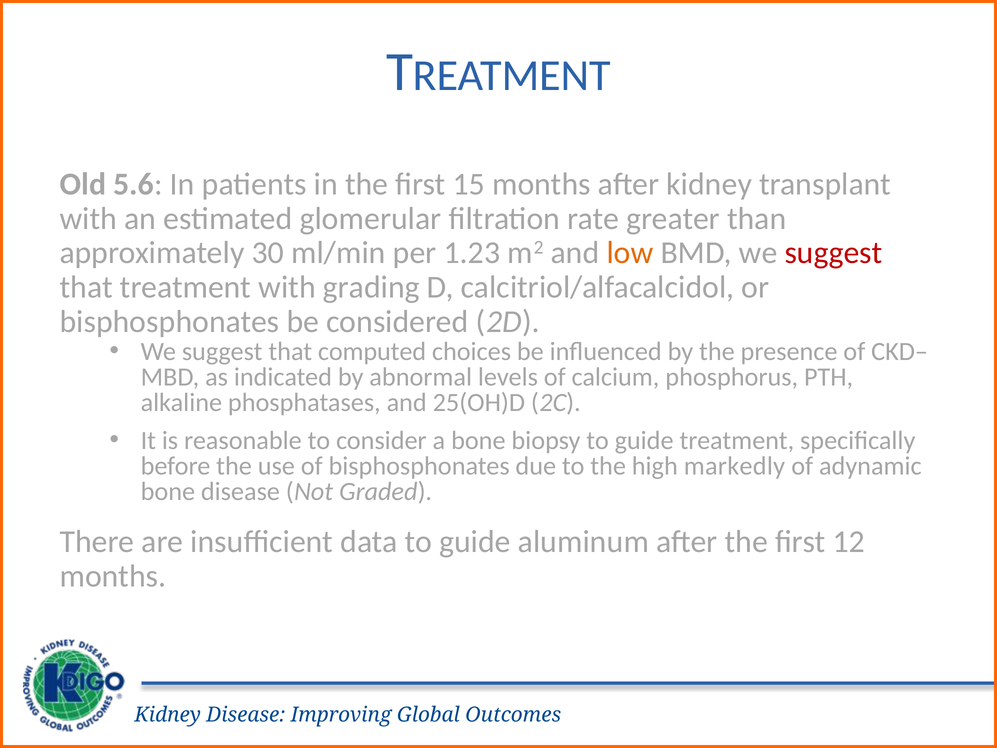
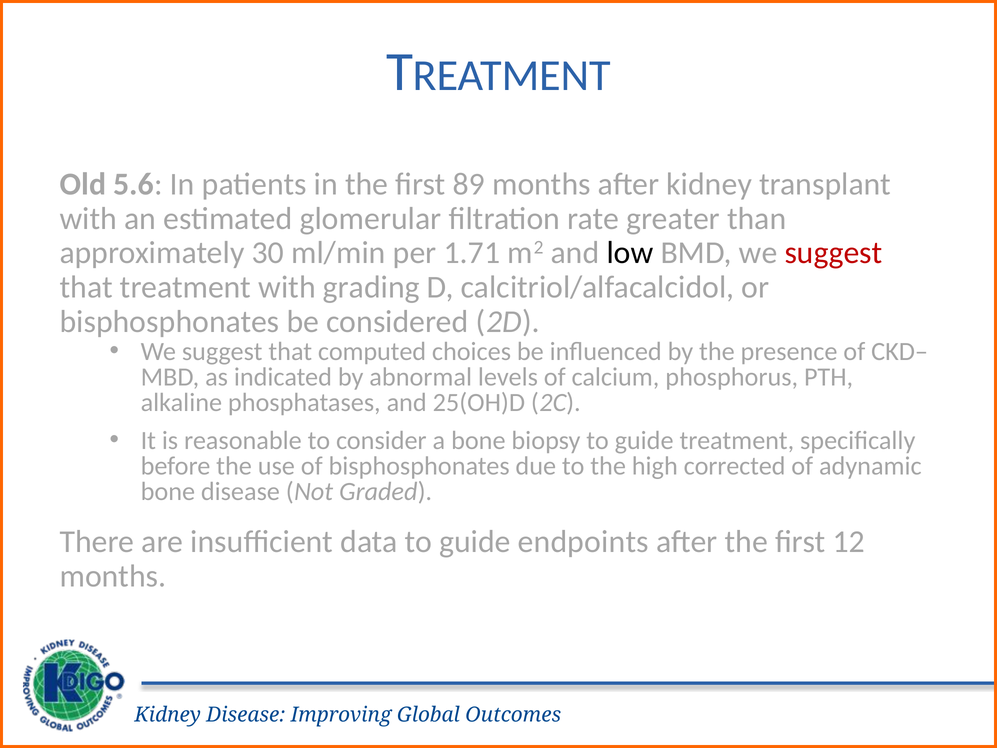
15: 15 -> 89 (469, 184)
1.23: 1.23 -> 1.71 (472, 253)
low colour: orange -> black (630, 253)
markedly: markedly -> corrected (735, 466)
aluminum: aluminum -> endpoints (583, 542)
